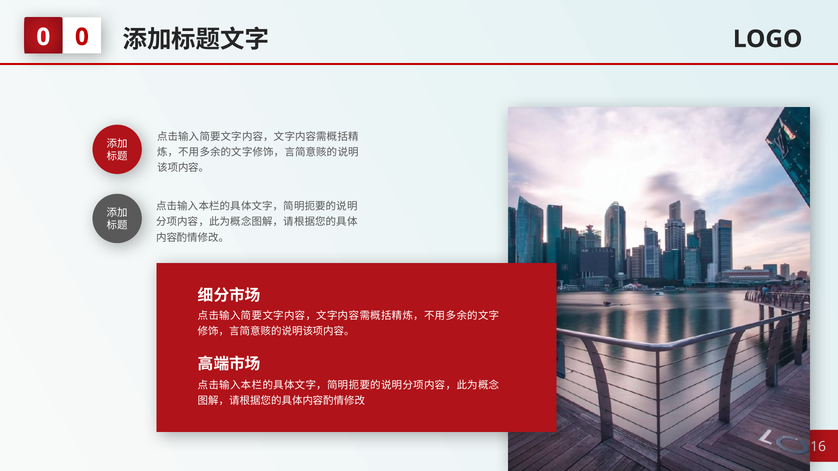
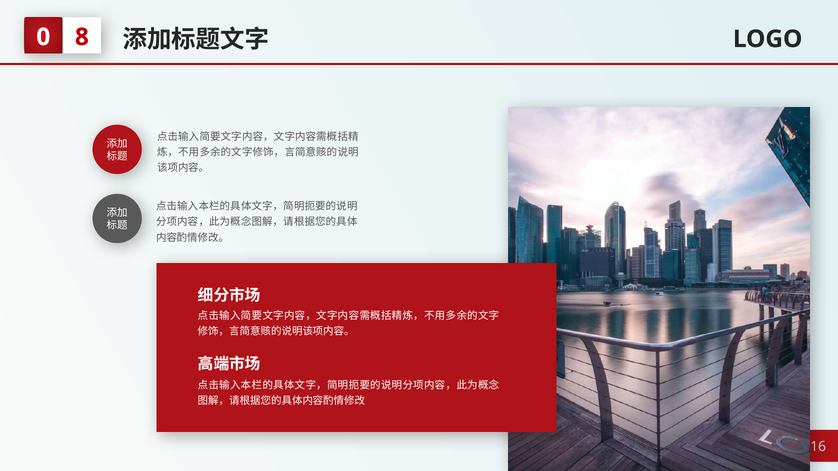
0: 0 -> 8 (82, 37)
